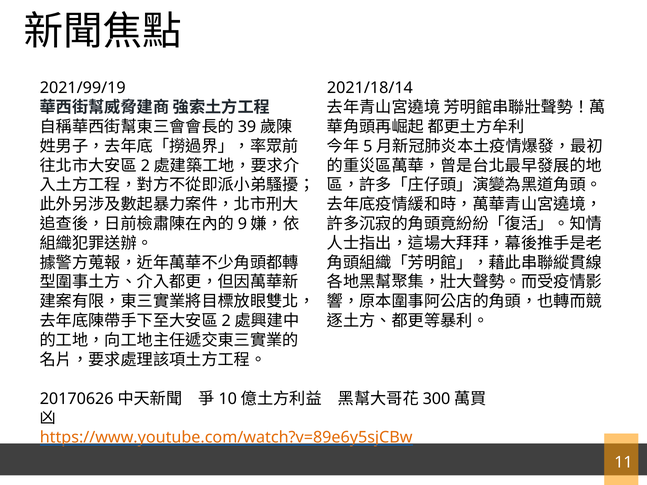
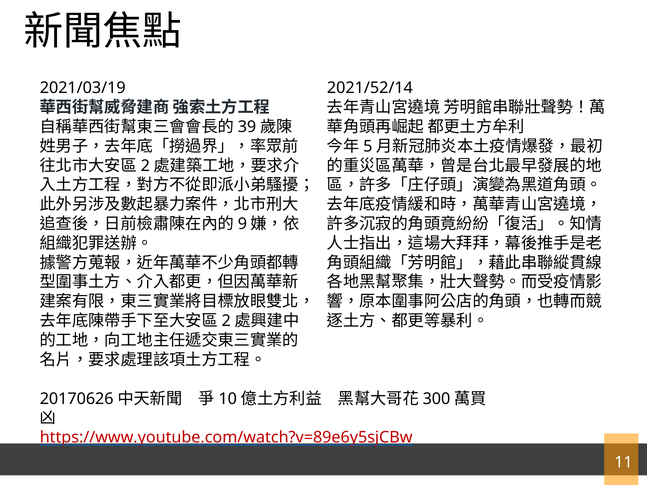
2021/99/19: 2021/99/19 -> 2021/03/19 (83, 88)
2021/18/14: 2021/18/14 -> 2021/52/14 (370, 88)
https://www.youtube.com/watch?v=89e6y5sjCBw colour: orange -> red (226, 438)
